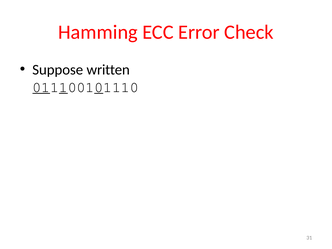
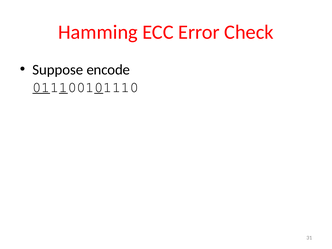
written: written -> encode (108, 70)
